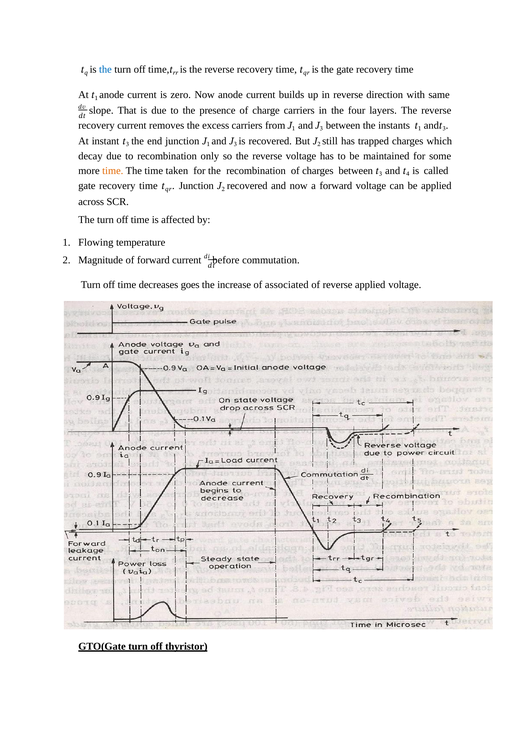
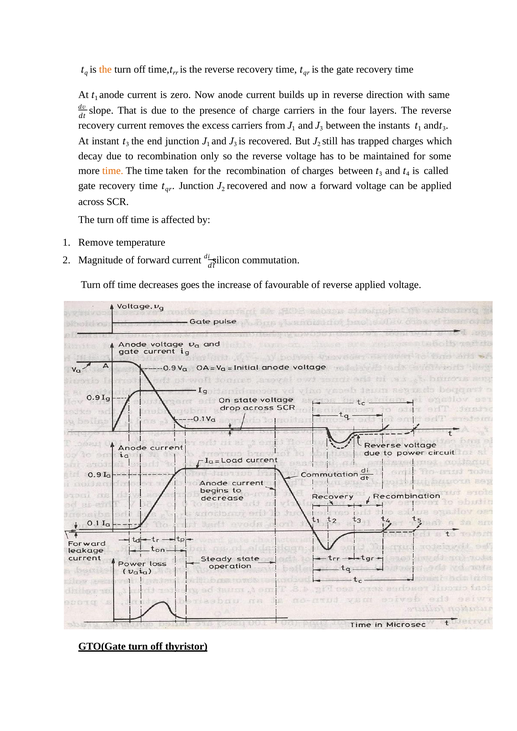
the colour: blue -> orange (105, 70)
Flowing: Flowing -> Remove (96, 243)
before: before -> silicon (226, 260)
associated: associated -> favourable (287, 285)
